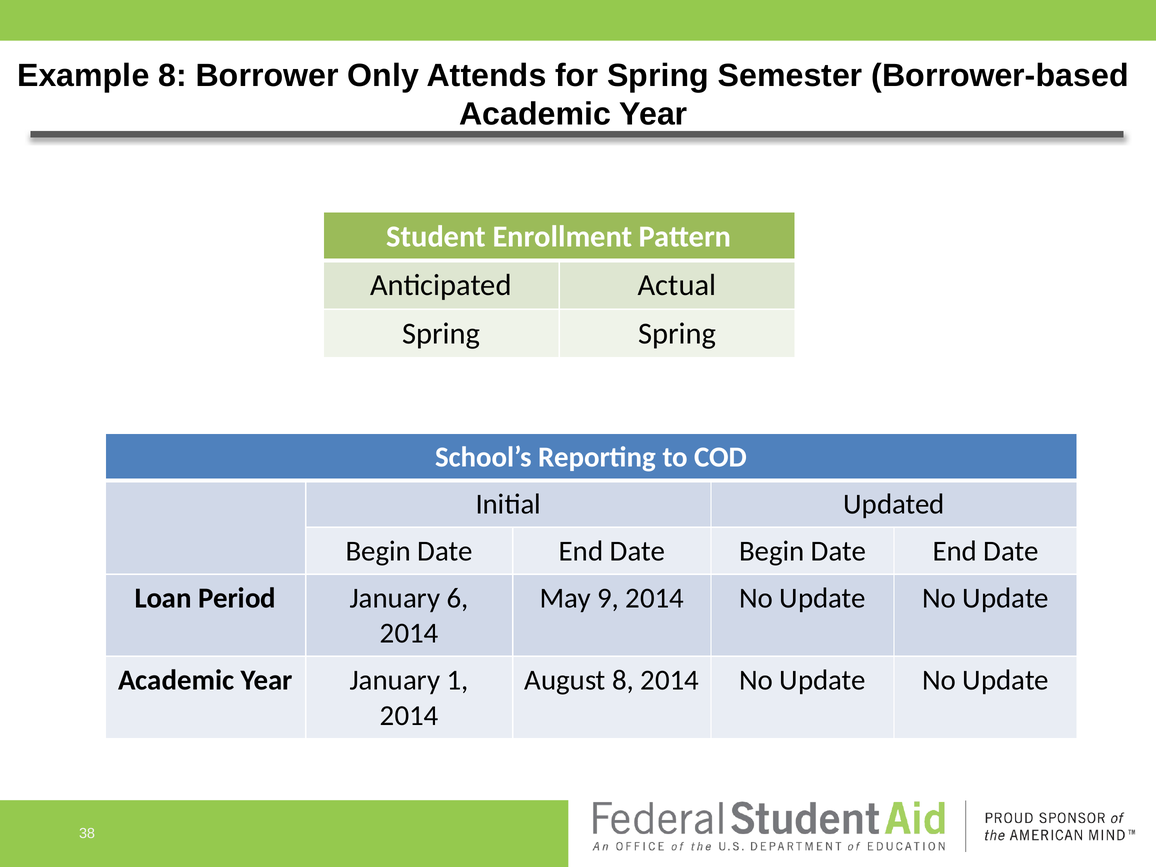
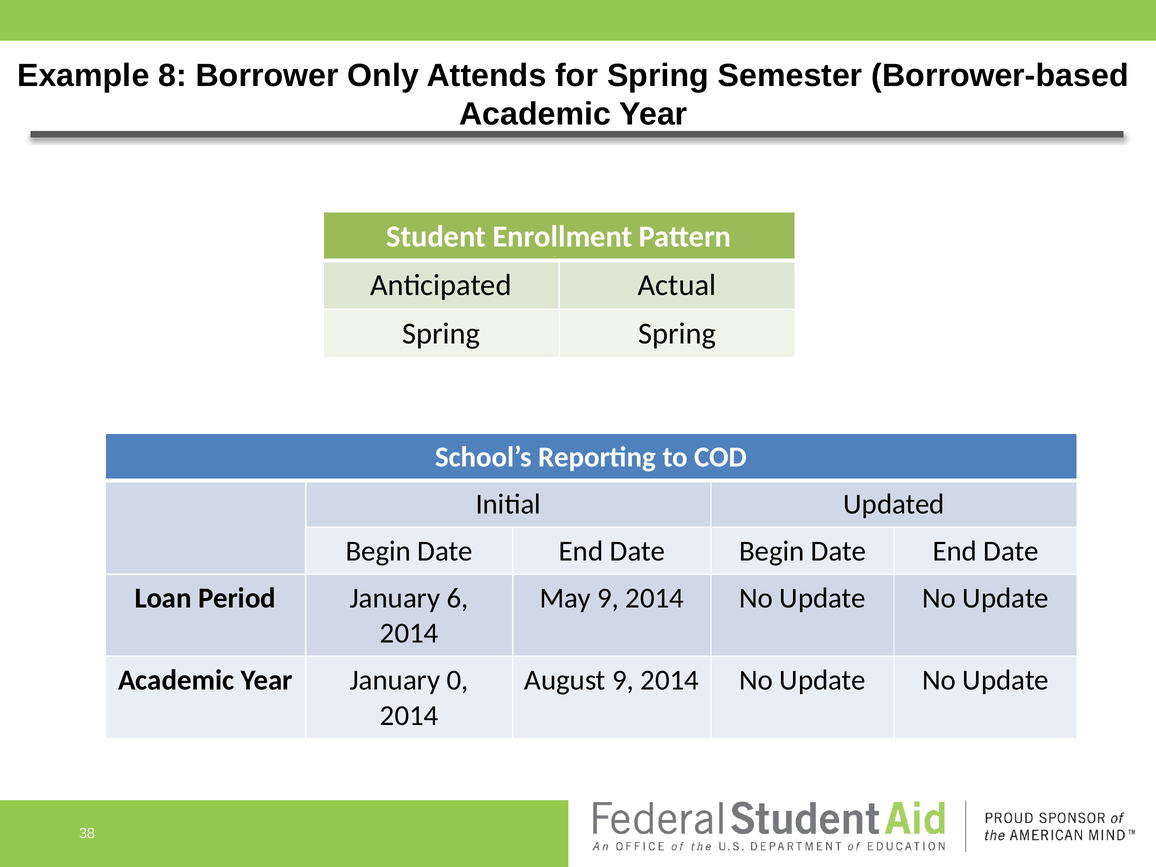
1: 1 -> 0 (457, 680)
August 8: 8 -> 9 (623, 680)
